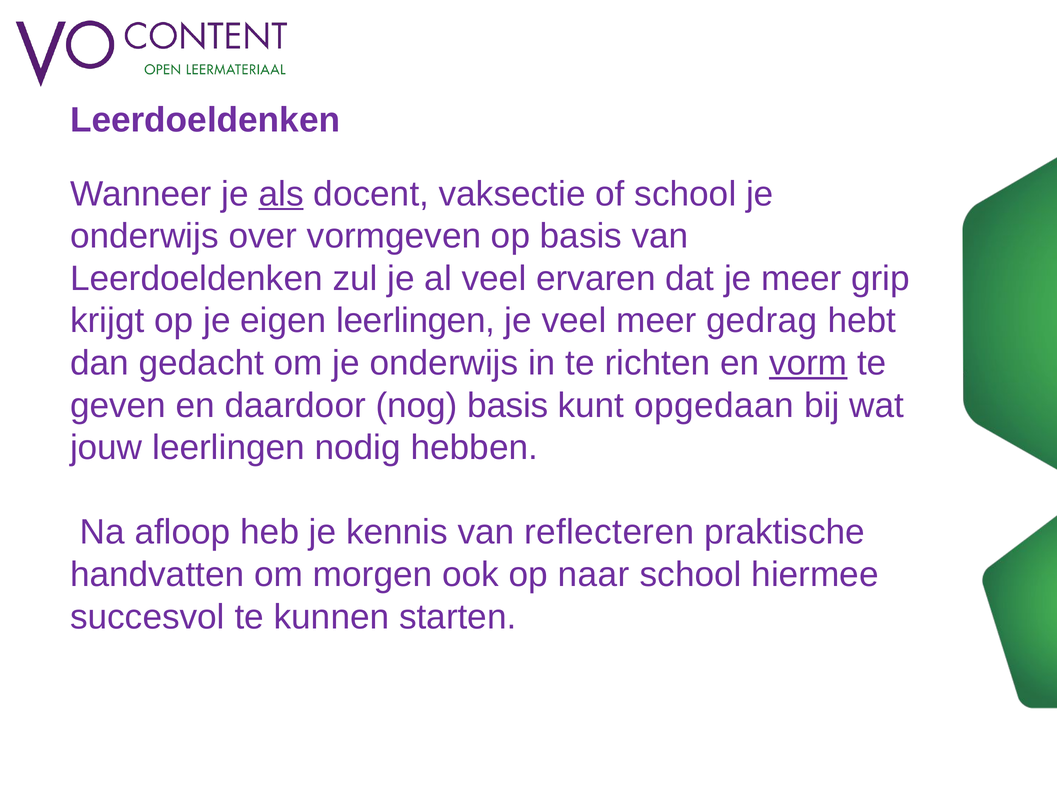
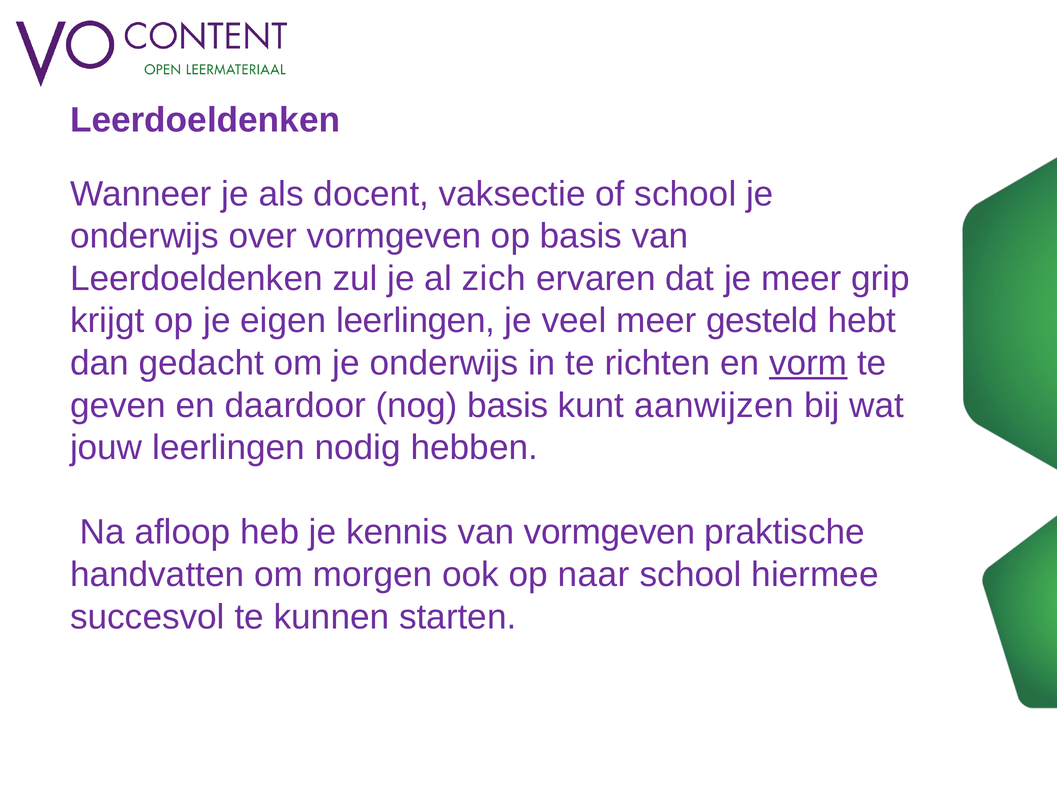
als underline: present -> none (281, 194)
al veel: veel -> zich (494, 278)
gedrag: gedrag -> gesteld (762, 321)
opgedaan: opgedaan -> aanwijzen (714, 405)
van reflecteren: reflecteren -> vormgeven (609, 532)
